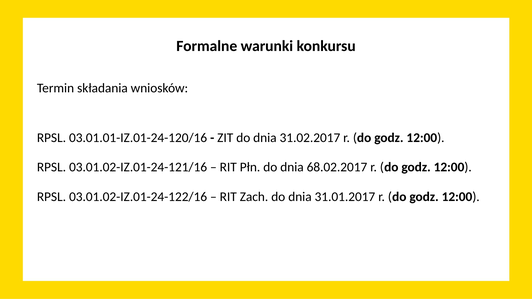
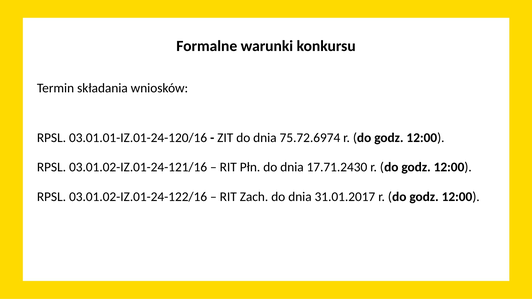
31.02.2017: 31.02.2017 -> 75.72.6974 (310, 138)
68.02.2017: 68.02.2017 -> 17.71.2430 (337, 167)
